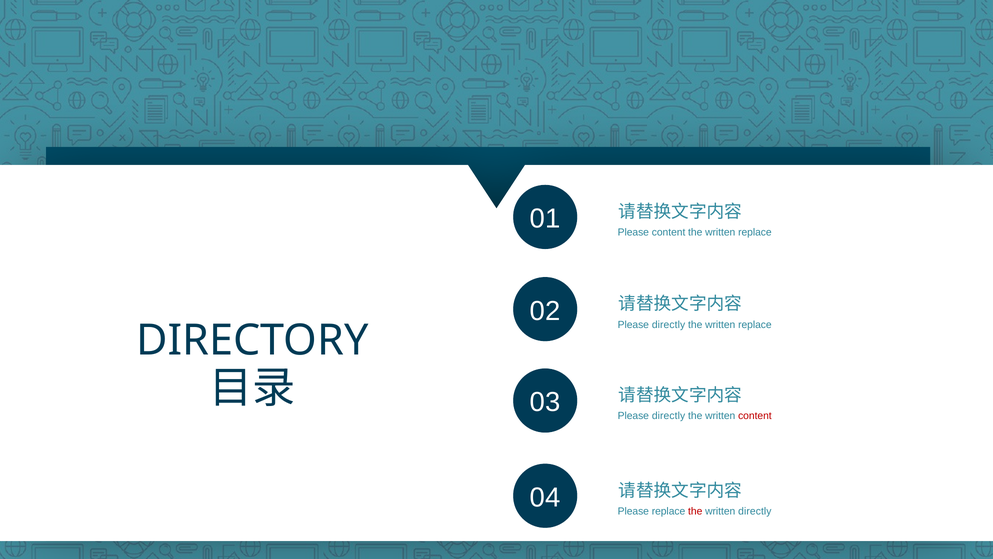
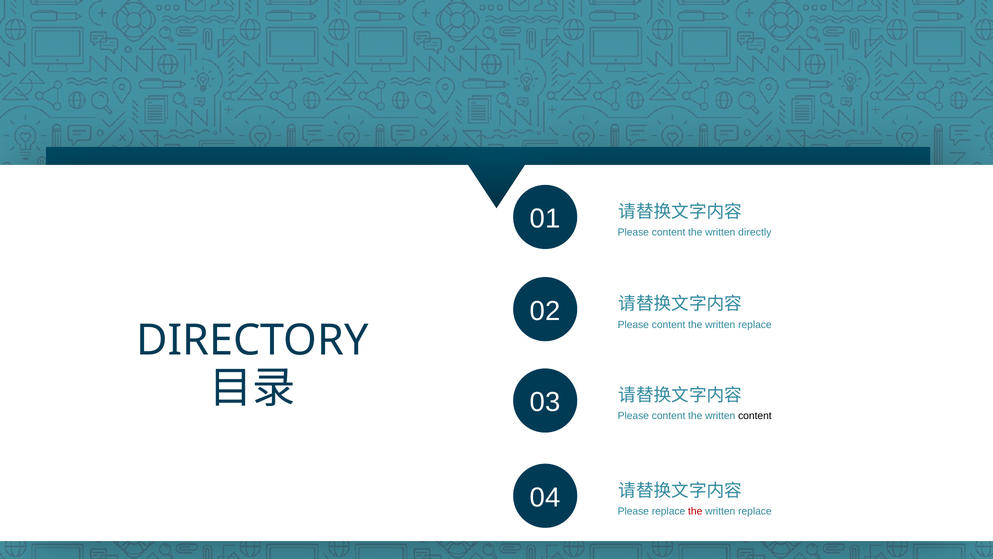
replace: replace -> directly (755, 232)
02 Please directly: directly -> content (669, 324)
03 Please directly: directly -> content (669, 416)
content colour: red -> black (755, 416)
directly: directly -> replace (755, 511)
